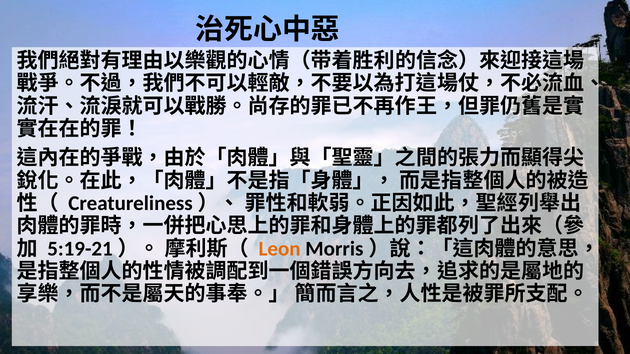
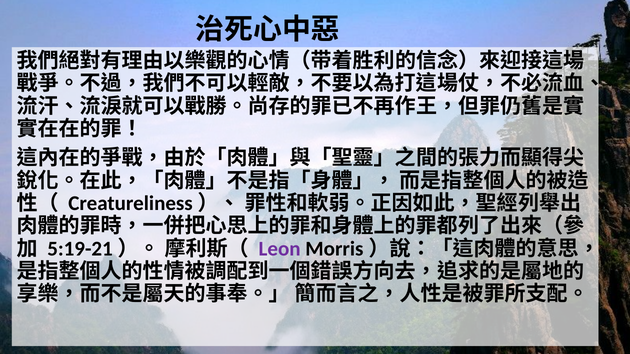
Leon colour: orange -> purple (280, 249)
